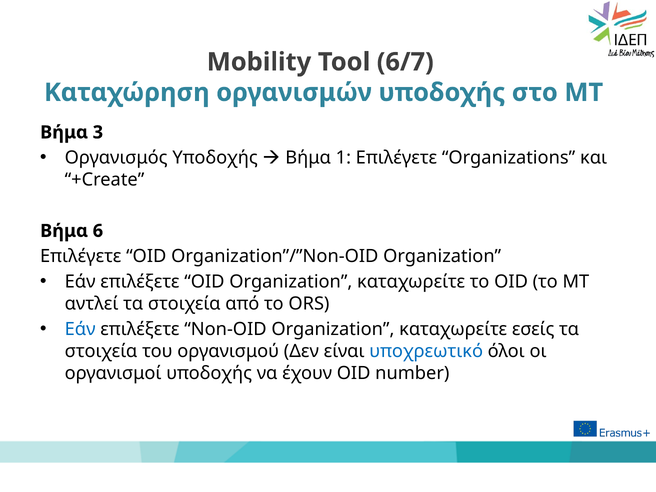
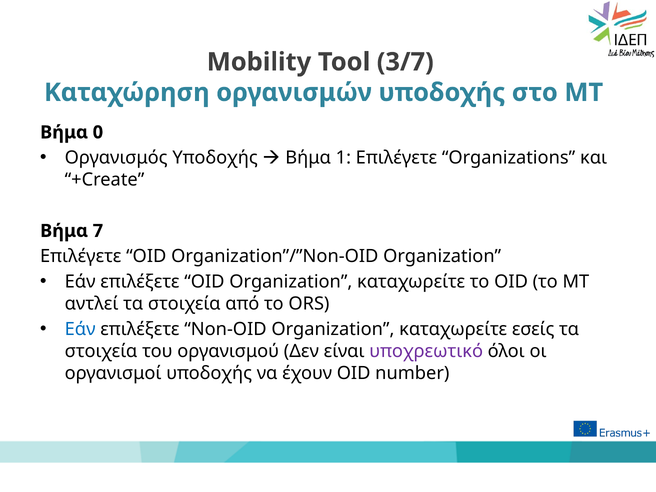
6/7: 6/7 -> 3/7 (405, 62)
3: 3 -> 0 (98, 132)
6: 6 -> 7 (98, 231)
υποχρεωτικό colour: blue -> purple (426, 351)
